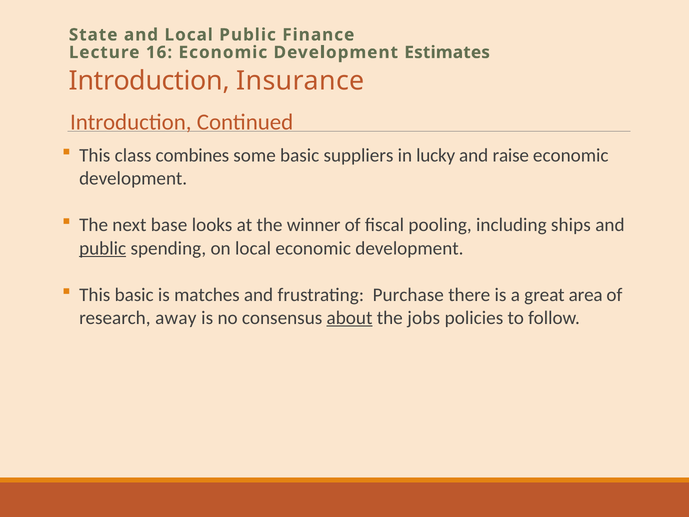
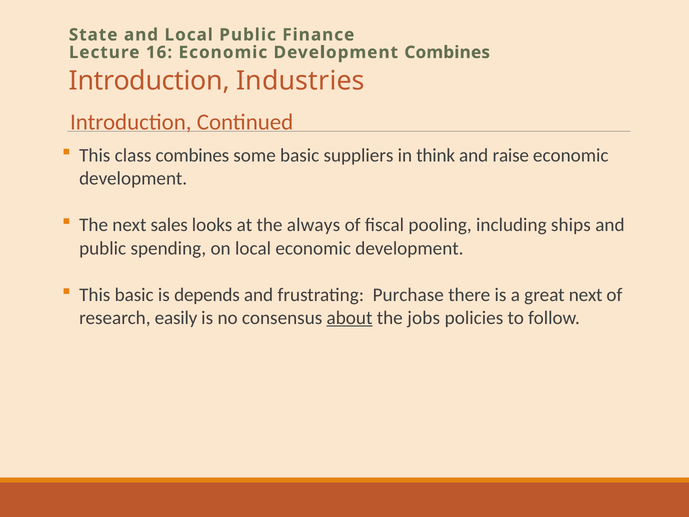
Development Estimates: Estimates -> Combines (447, 52)
Insurance: Insurance -> Industries (300, 81)
lucky: lucky -> think (436, 155)
base: base -> sales (169, 225)
winner: winner -> always (313, 225)
public underline: present -> none (103, 248)
matches: matches -> depends (207, 295)
great area: area -> next (586, 295)
away: away -> easily (176, 318)
